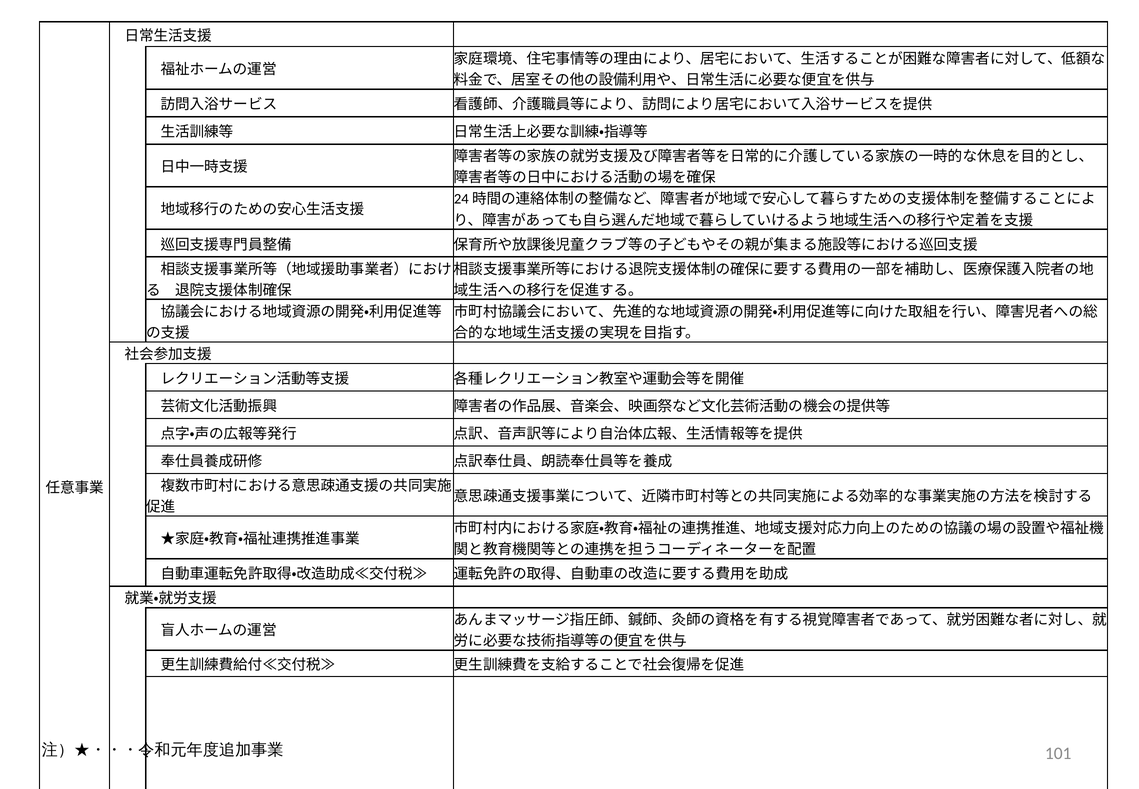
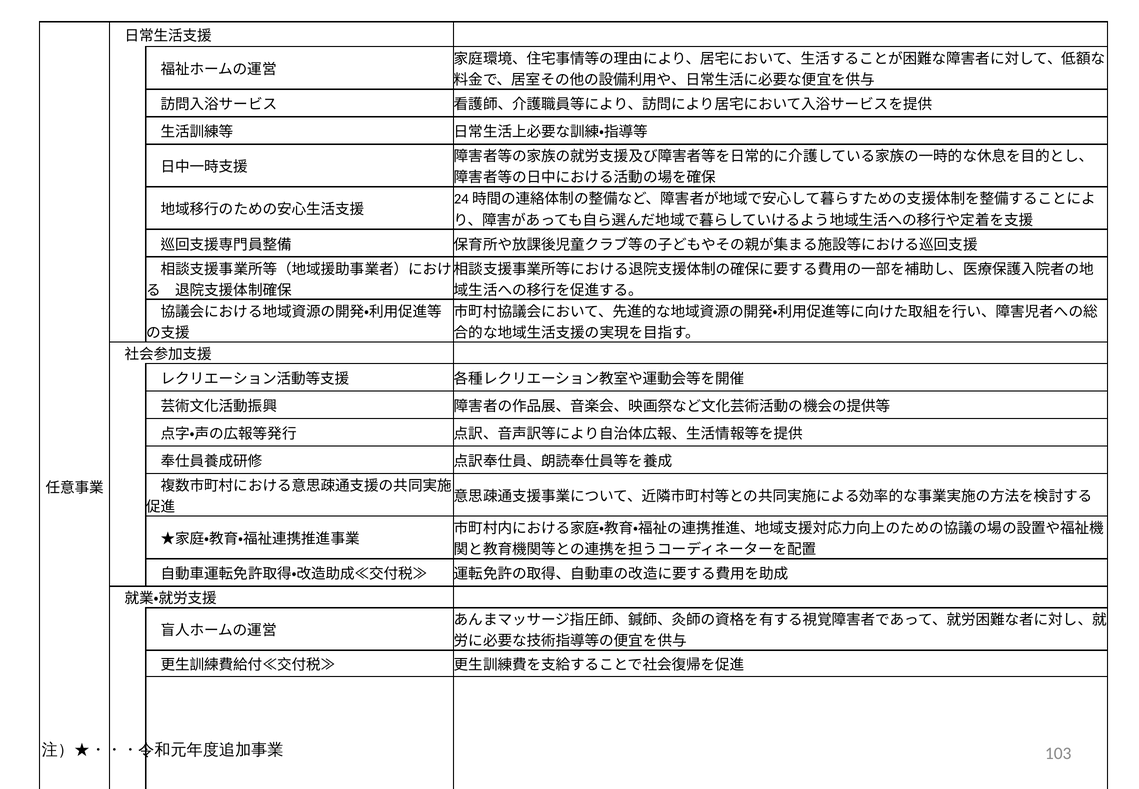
101: 101 -> 103 (1058, 753)
